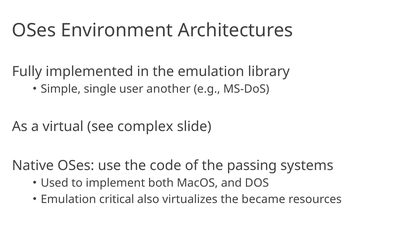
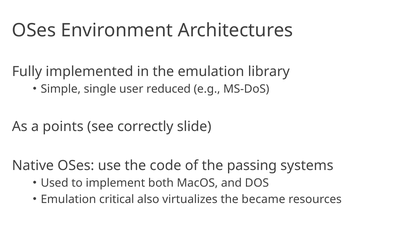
another: another -> reduced (169, 89)
virtual: virtual -> points (63, 127)
complex: complex -> correctly (145, 127)
